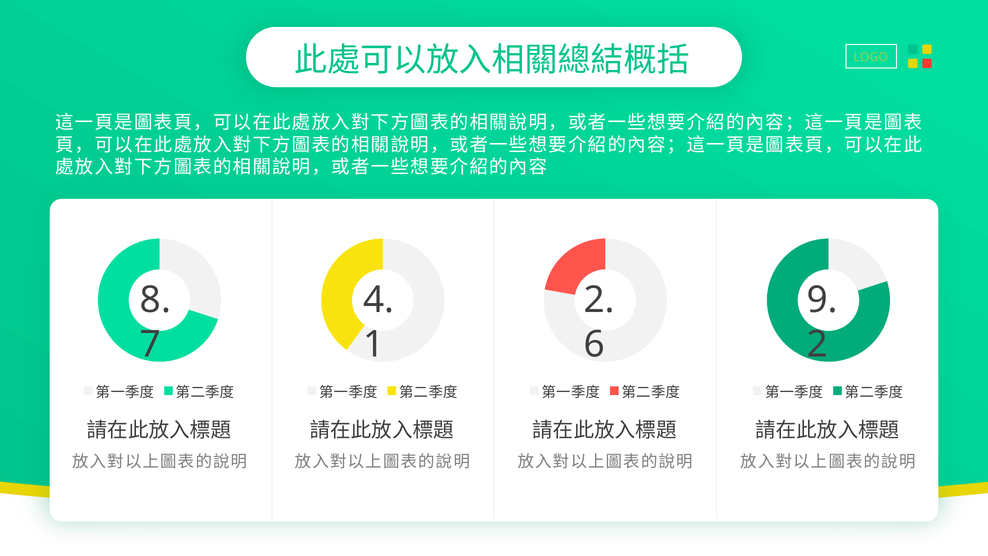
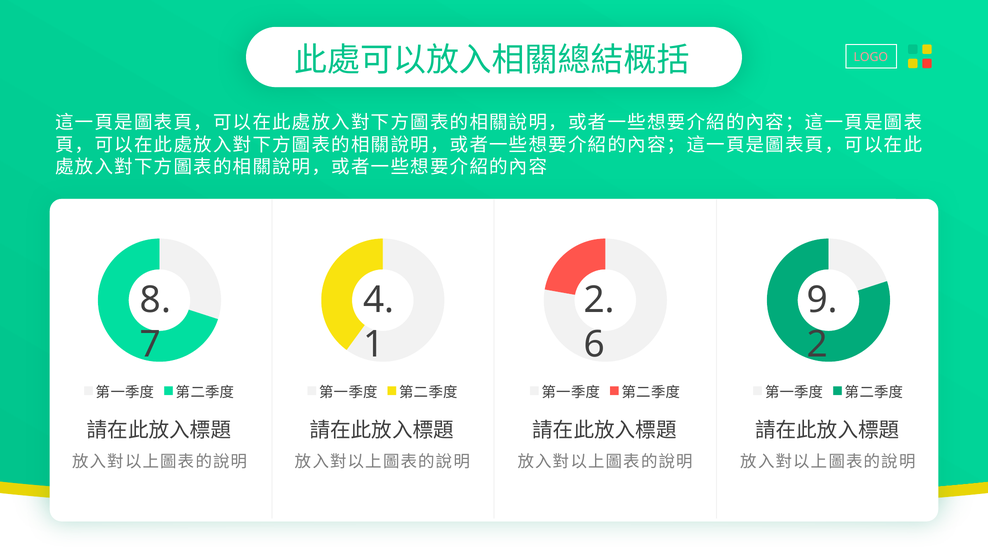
LOGO colour: light green -> pink (871, 57)
